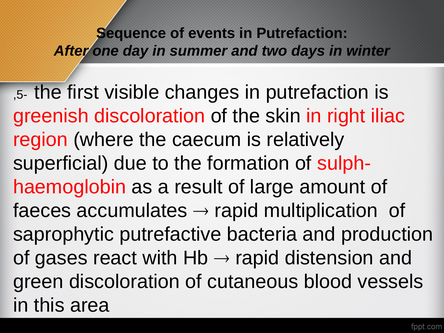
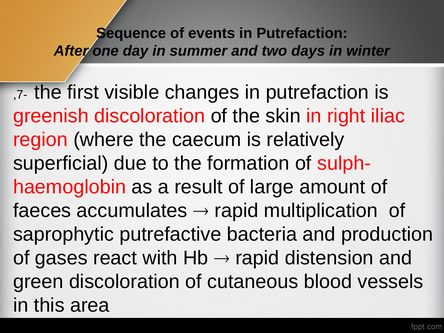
,5-: ,5- -> ,7- (20, 95)
